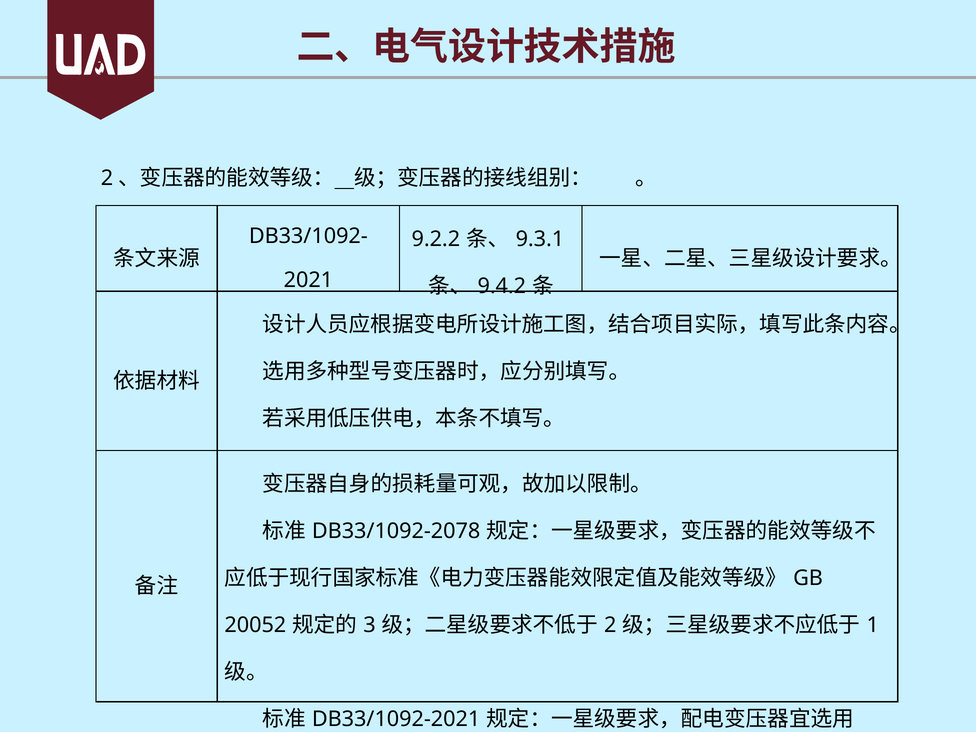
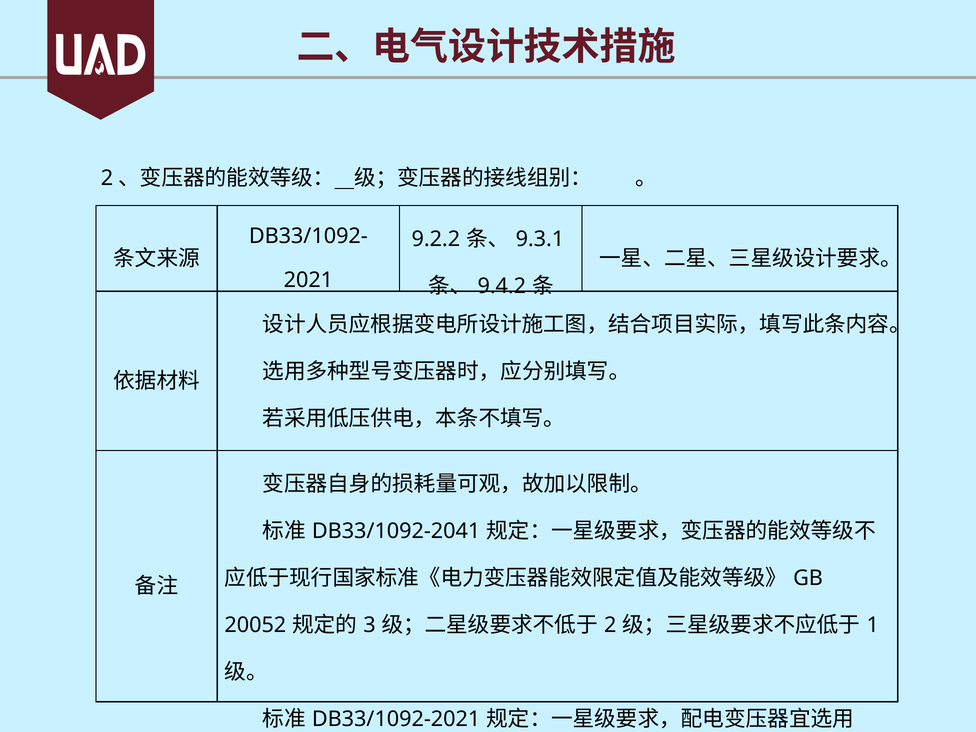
DB33/1092-2078: DB33/1092-2078 -> DB33/1092-2041 (396, 531)
